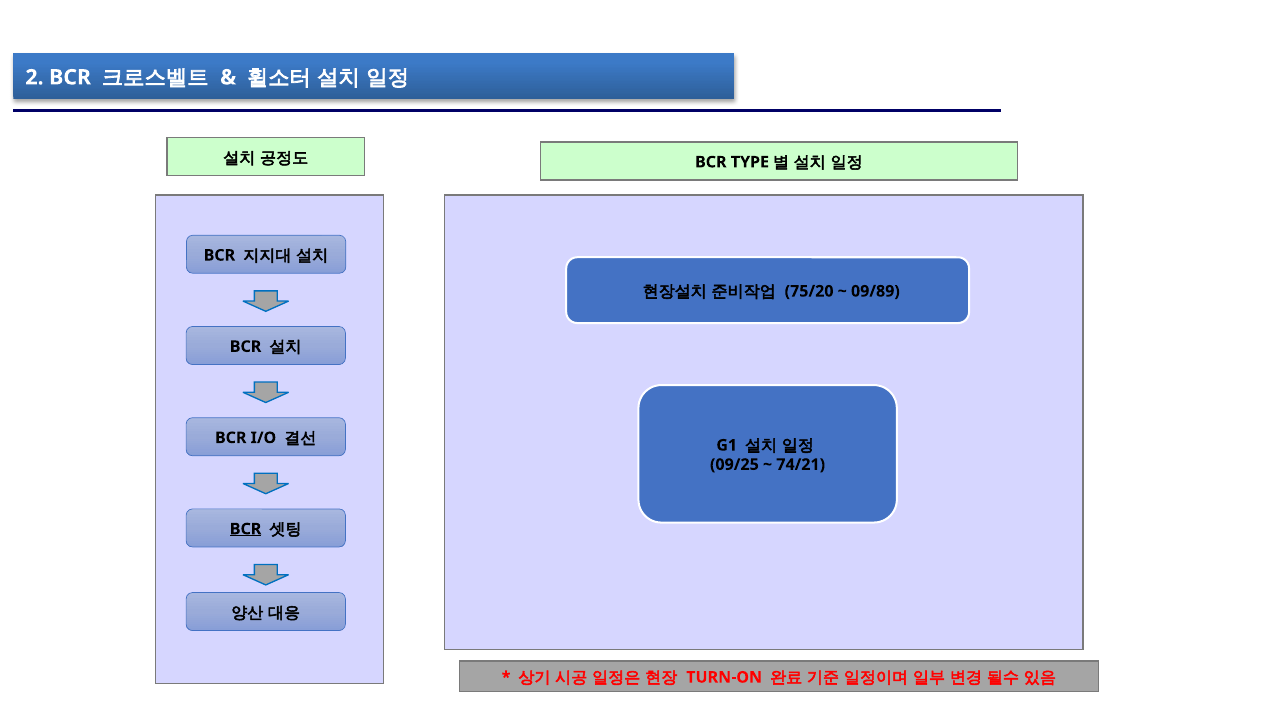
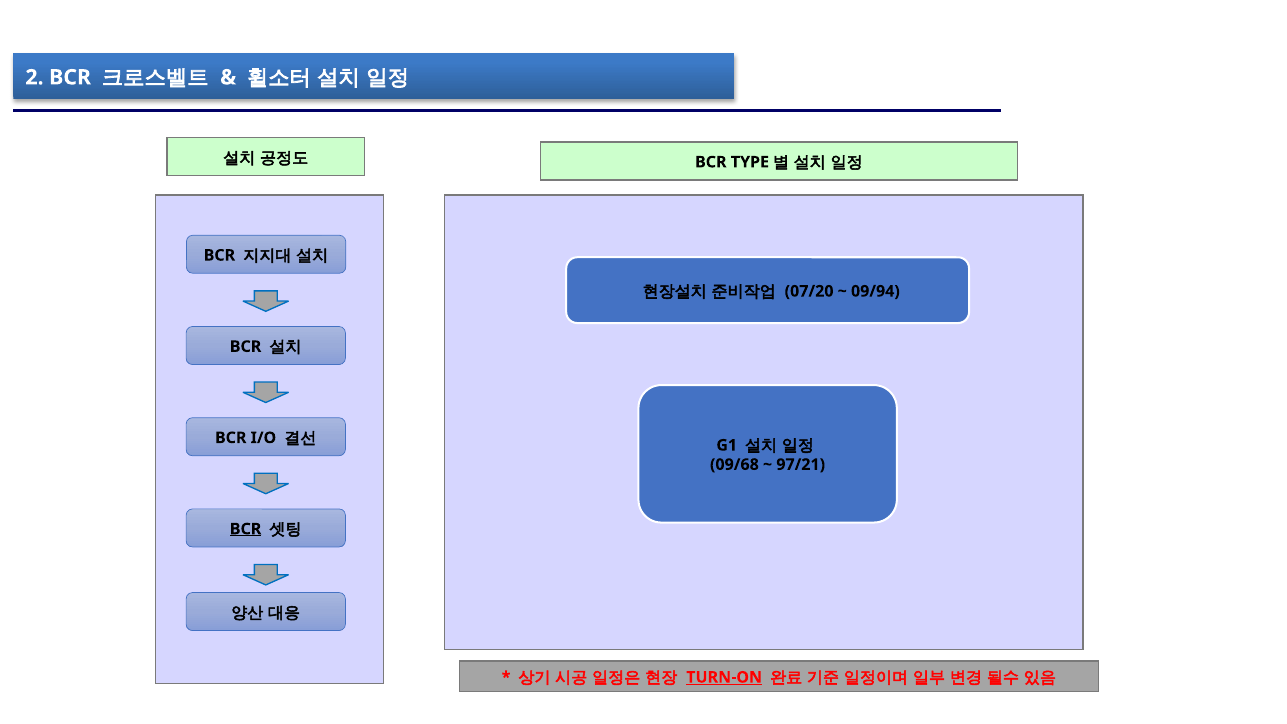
75/20: 75/20 -> 07/20 (809, 291)
09/89: 09/89 -> 09/94 (875, 291)
09/25: 09/25 -> 09/68 (734, 465)
74/21: 74/21 -> 97/21 (801, 465)
TURN-ON underline: none -> present (724, 677)
